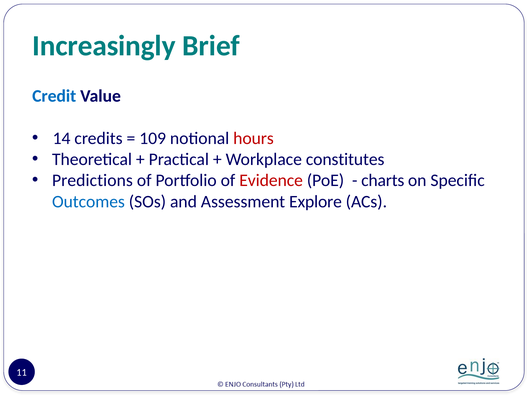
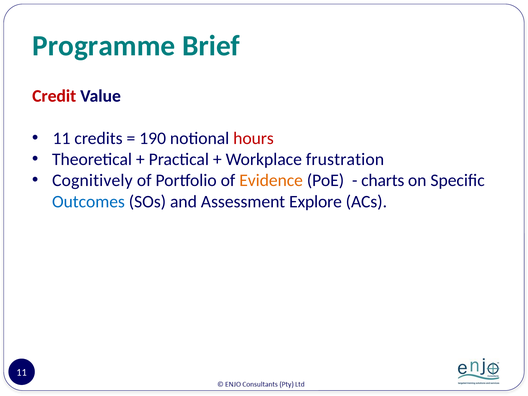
Increasingly: Increasingly -> Programme (104, 46)
Credit colour: blue -> red (54, 96)
14: 14 -> 11 (62, 138)
109: 109 -> 190 (153, 138)
constitutes: constitutes -> frustration (345, 159)
Predictions: Predictions -> Cognitively (92, 180)
Evidence colour: red -> orange (271, 180)
